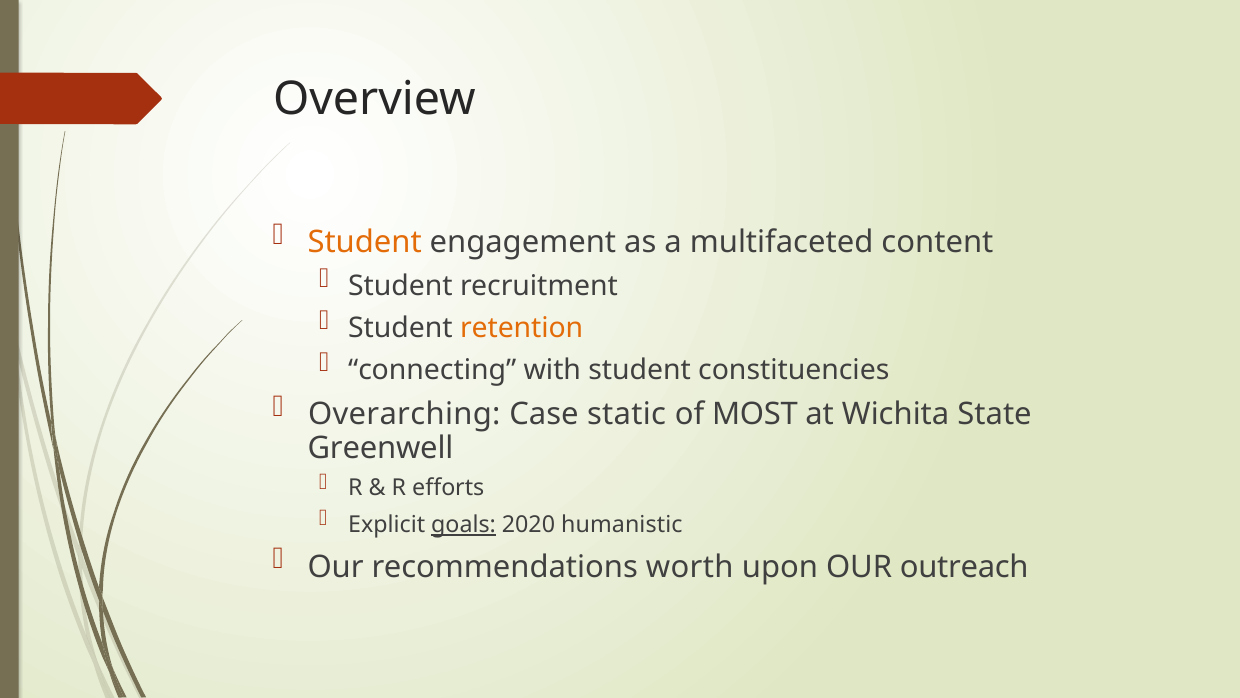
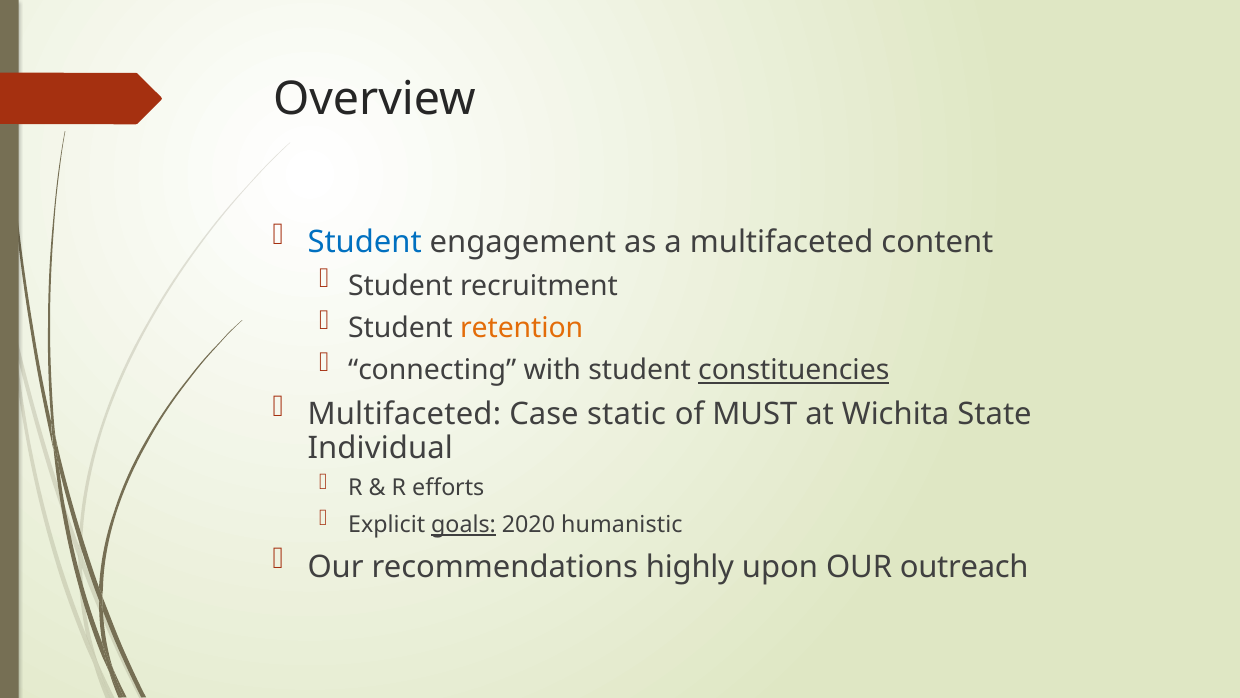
Student colour: orange -> blue (365, 242)
constituencies underline: none -> present (794, 370)
Overarching: Overarching -> Multifaceted (404, 414)
MOST: MOST -> MUST (755, 414)
Greenwell: Greenwell -> Individual (380, 448)
worth: worth -> highly (690, 566)
